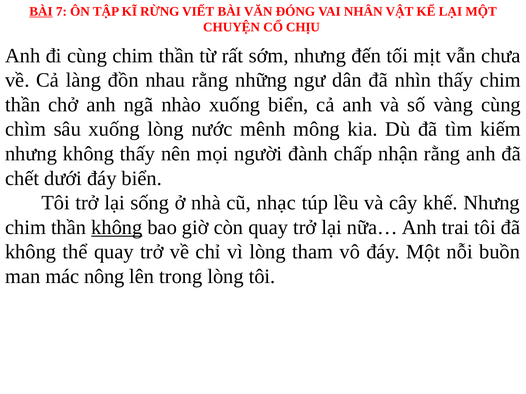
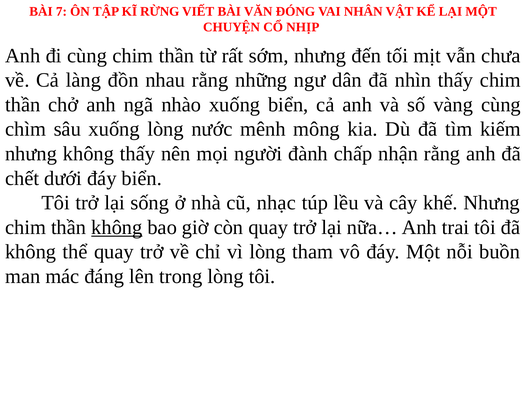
BÀI underline: present -> none (41, 11)
CHỊU: CHỊU -> NHỊP (303, 27)
nông: nông -> đáng (104, 277)
